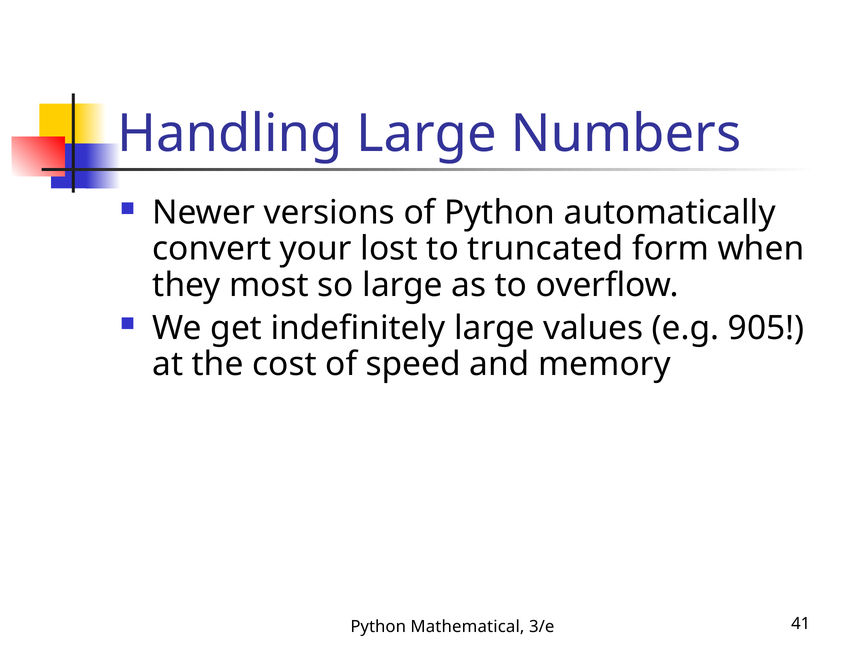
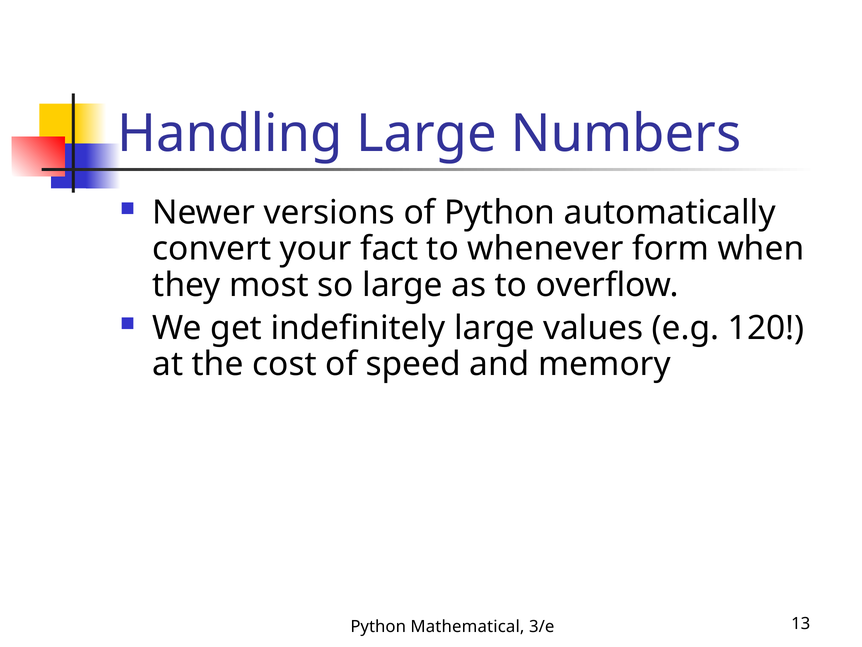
lost: lost -> fact (389, 249)
truncated: truncated -> whenever (545, 249)
905: 905 -> 120 (766, 328)
41: 41 -> 13 (801, 623)
